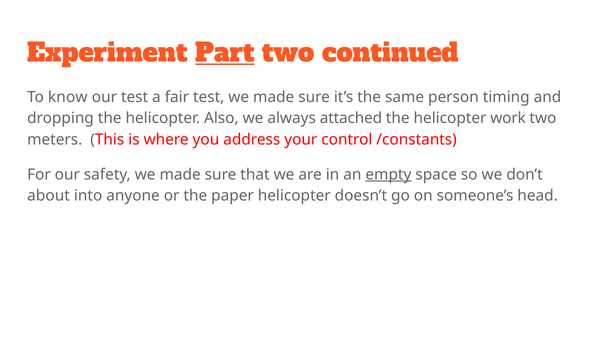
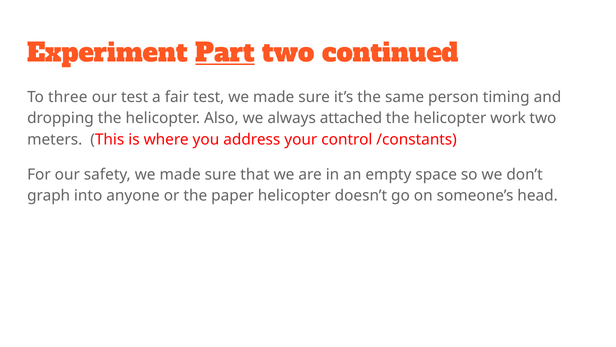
know: know -> three (68, 97)
empty underline: present -> none (388, 174)
about: about -> graph (49, 196)
